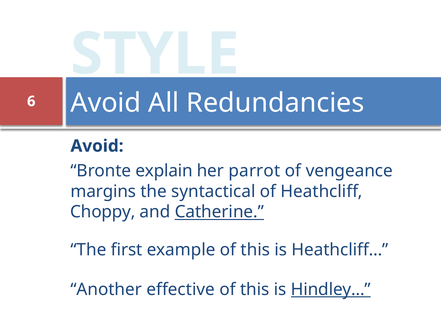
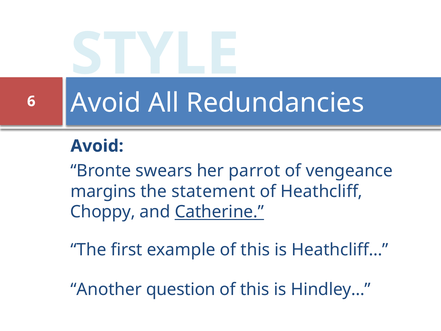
explain: explain -> swears (164, 171)
syntactical: syntactical -> statement (213, 191)
effective: effective -> question (181, 289)
Hindley… underline: present -> none (331, 289)
